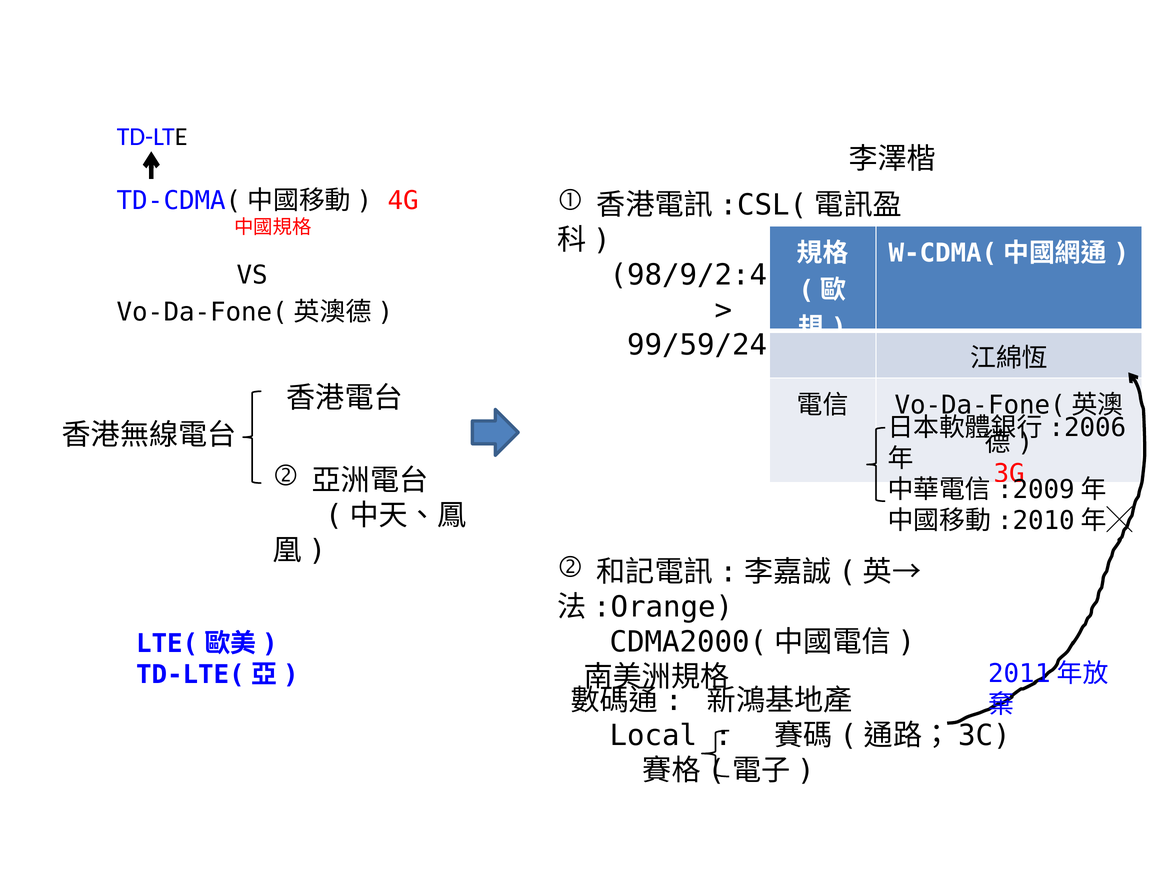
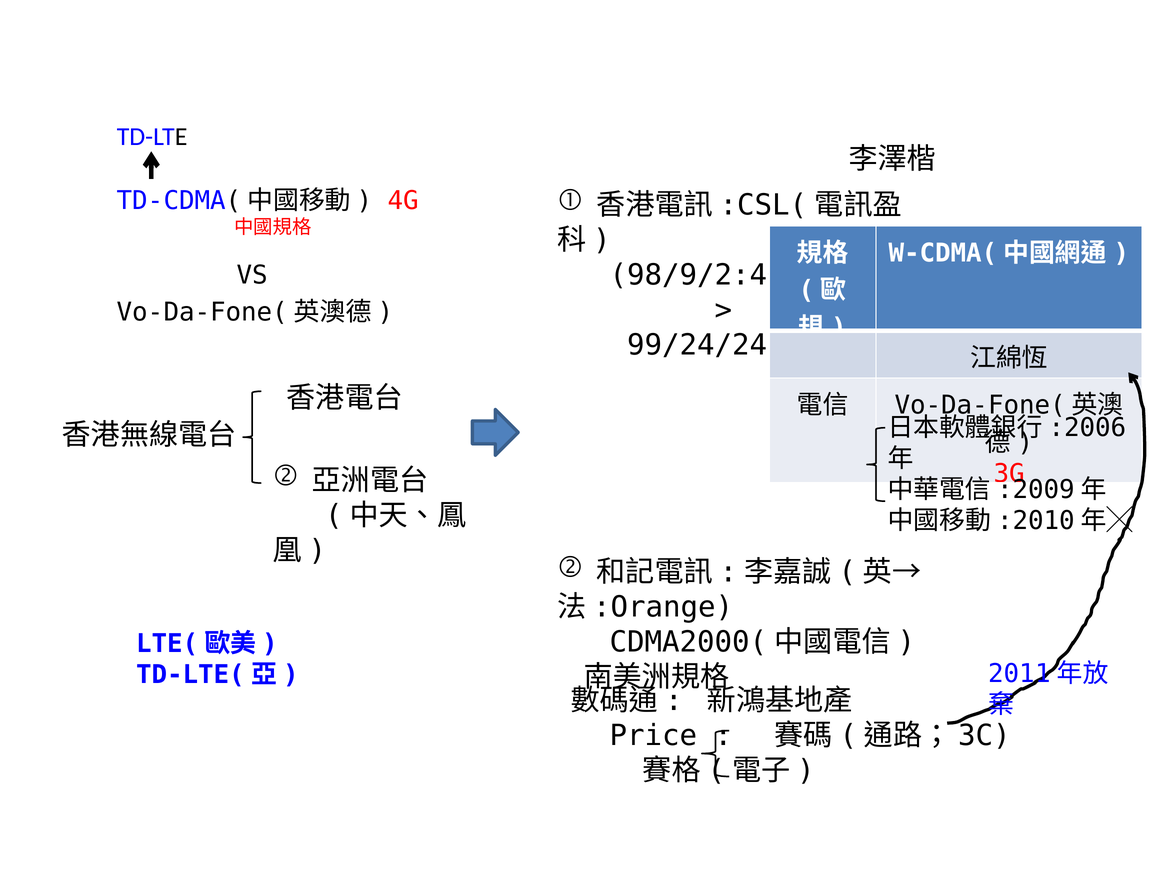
99/59/24: 99/59/24 -> 99/24/24 (697, 345)
Local: Local -> Price (653, 736)
